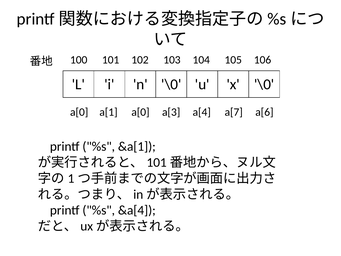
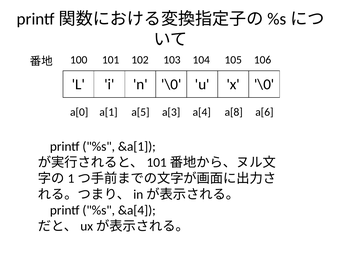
a[1 a[0: a[0 -> a[5 (140, 112)
a[7: a[7 -> a[8 (234, 112)
